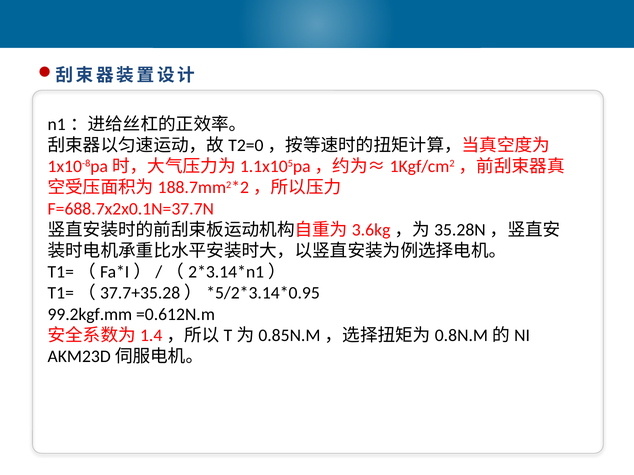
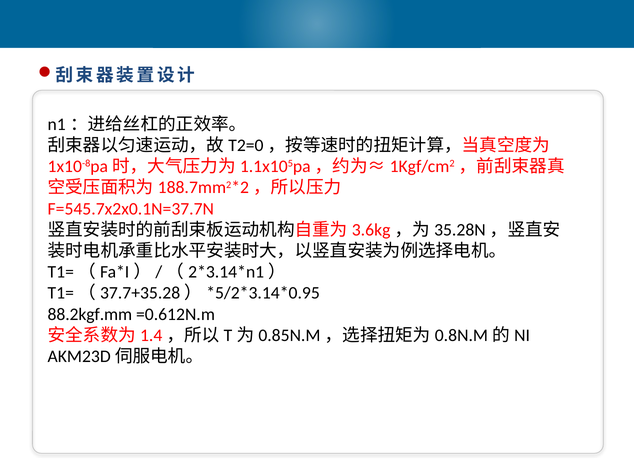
F=688.7x2x0.1N=37.7N: F=688.7x2x0.1N=37.7N -> F=545.7x2x0.1N=37.7N (131, 209)
99.2kgf.mm: 99.2kgf.mm -> 88.2kgf.mm (90, 315)
